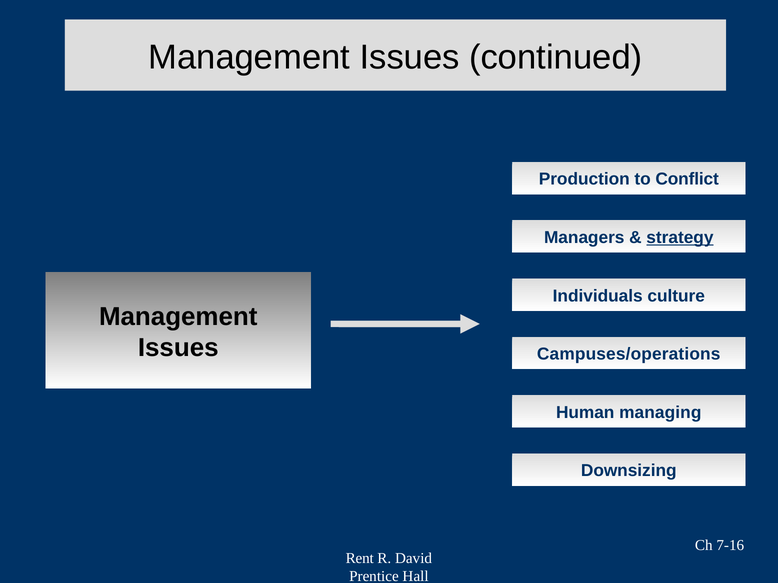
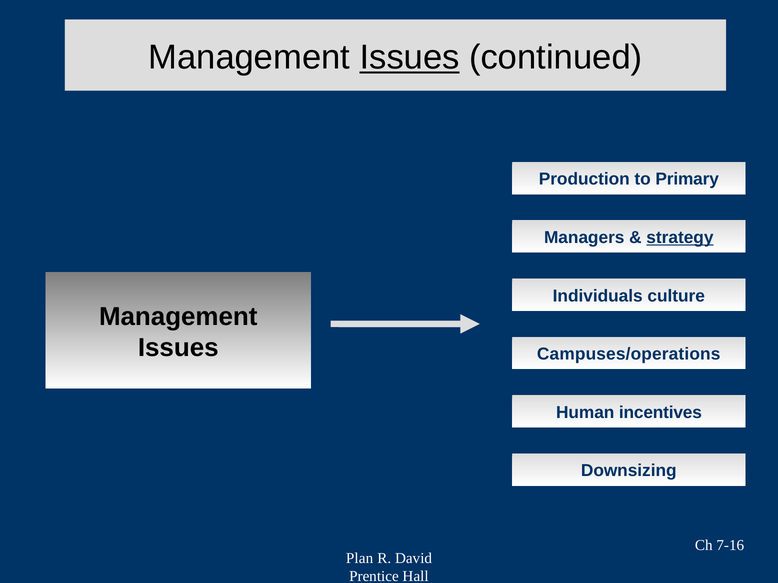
Issues underline: none -> present (410, 58)
Conflict: Conflict -> Primary (687, 179)
managing: managing -> incentives (660, 413)
Rent: Rent -> Plan (360, 559)
